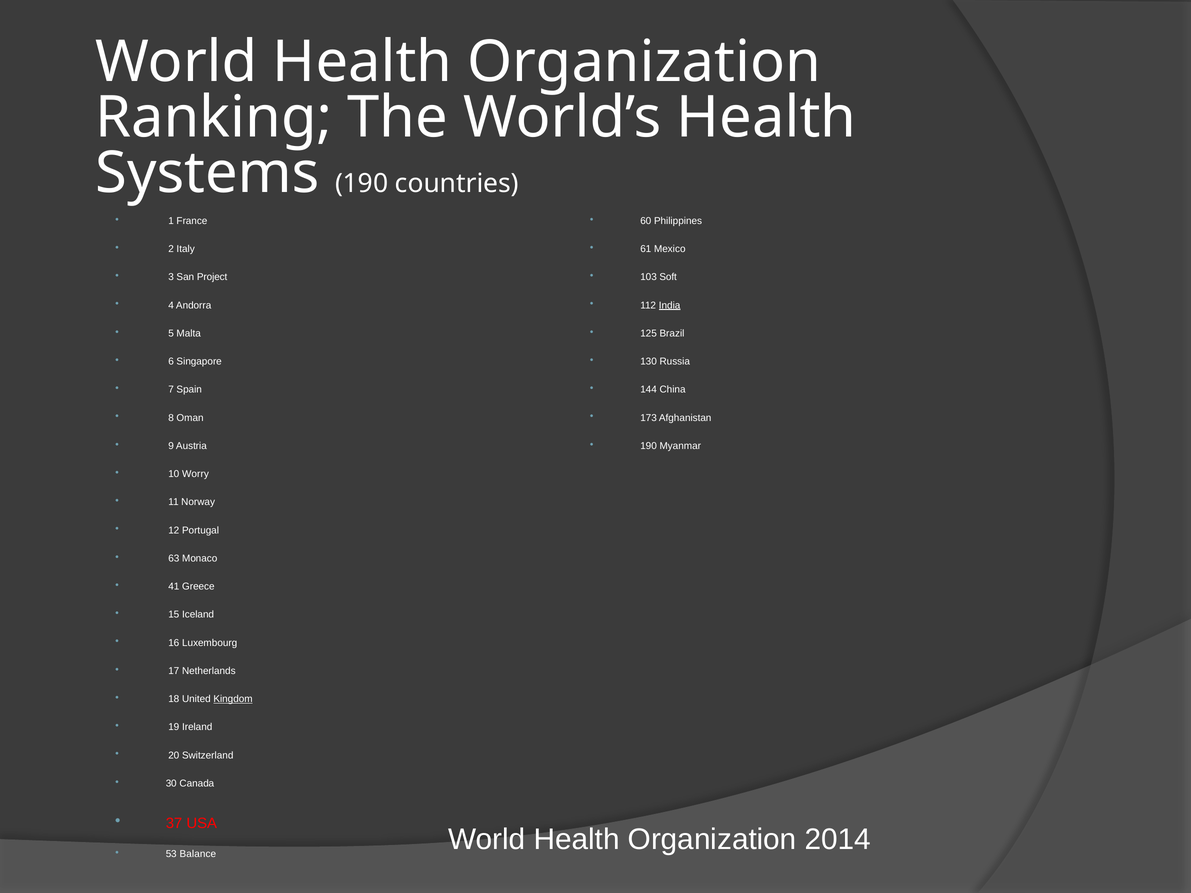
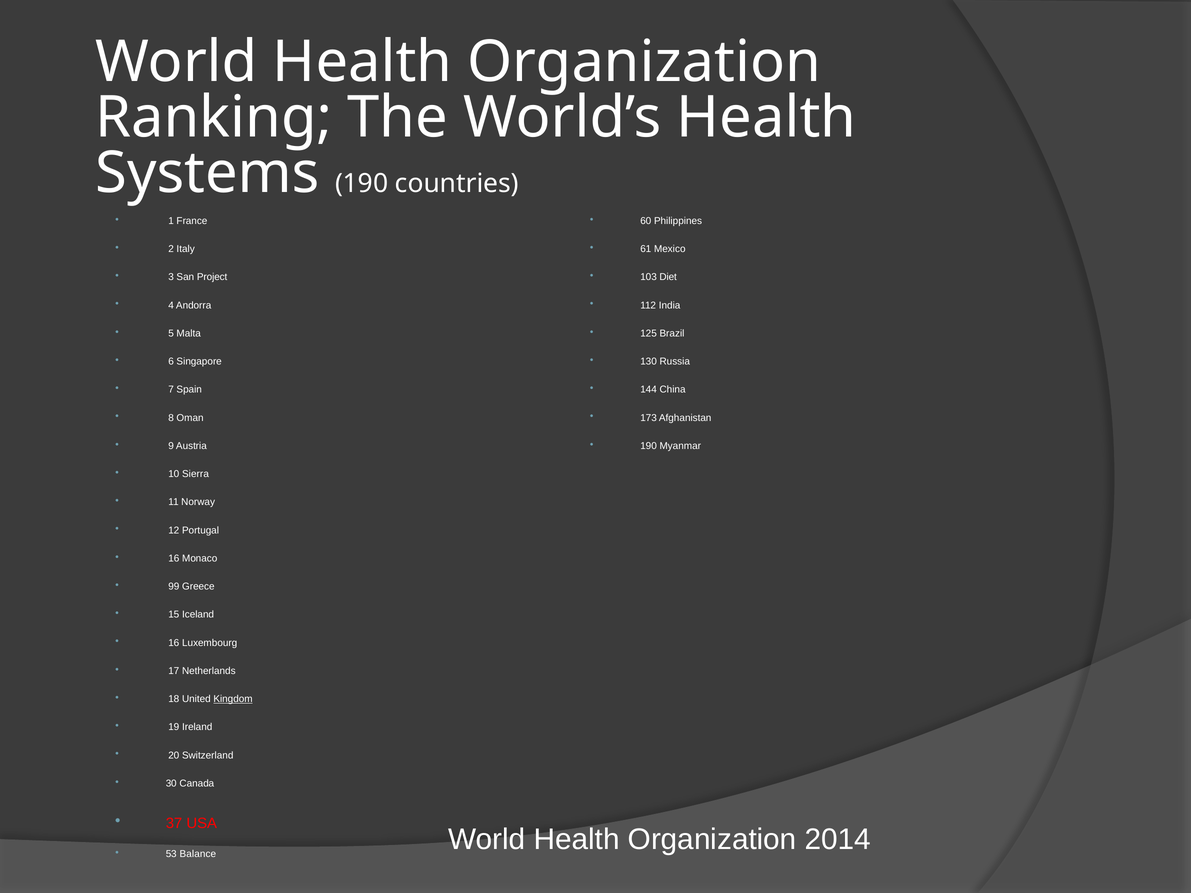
Soft: Soft -> Diet (668, 277)
India underline: present -> none (670, 305)
Worry: Worry -> Sierra (195, 474)
63: 63 -> 16 (174, 559)
41: 41 -> 99 (174, 587)
